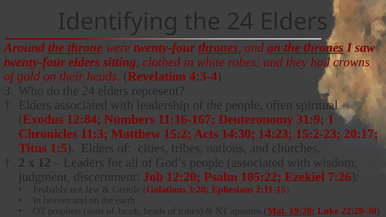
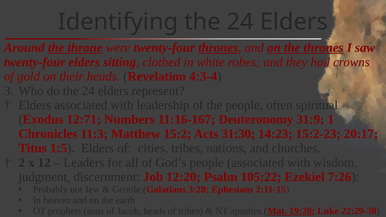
12:84: 12:84 -> 12:71 (84, 120)
14:30: 14:30 -> 31:30 (238, 134)
